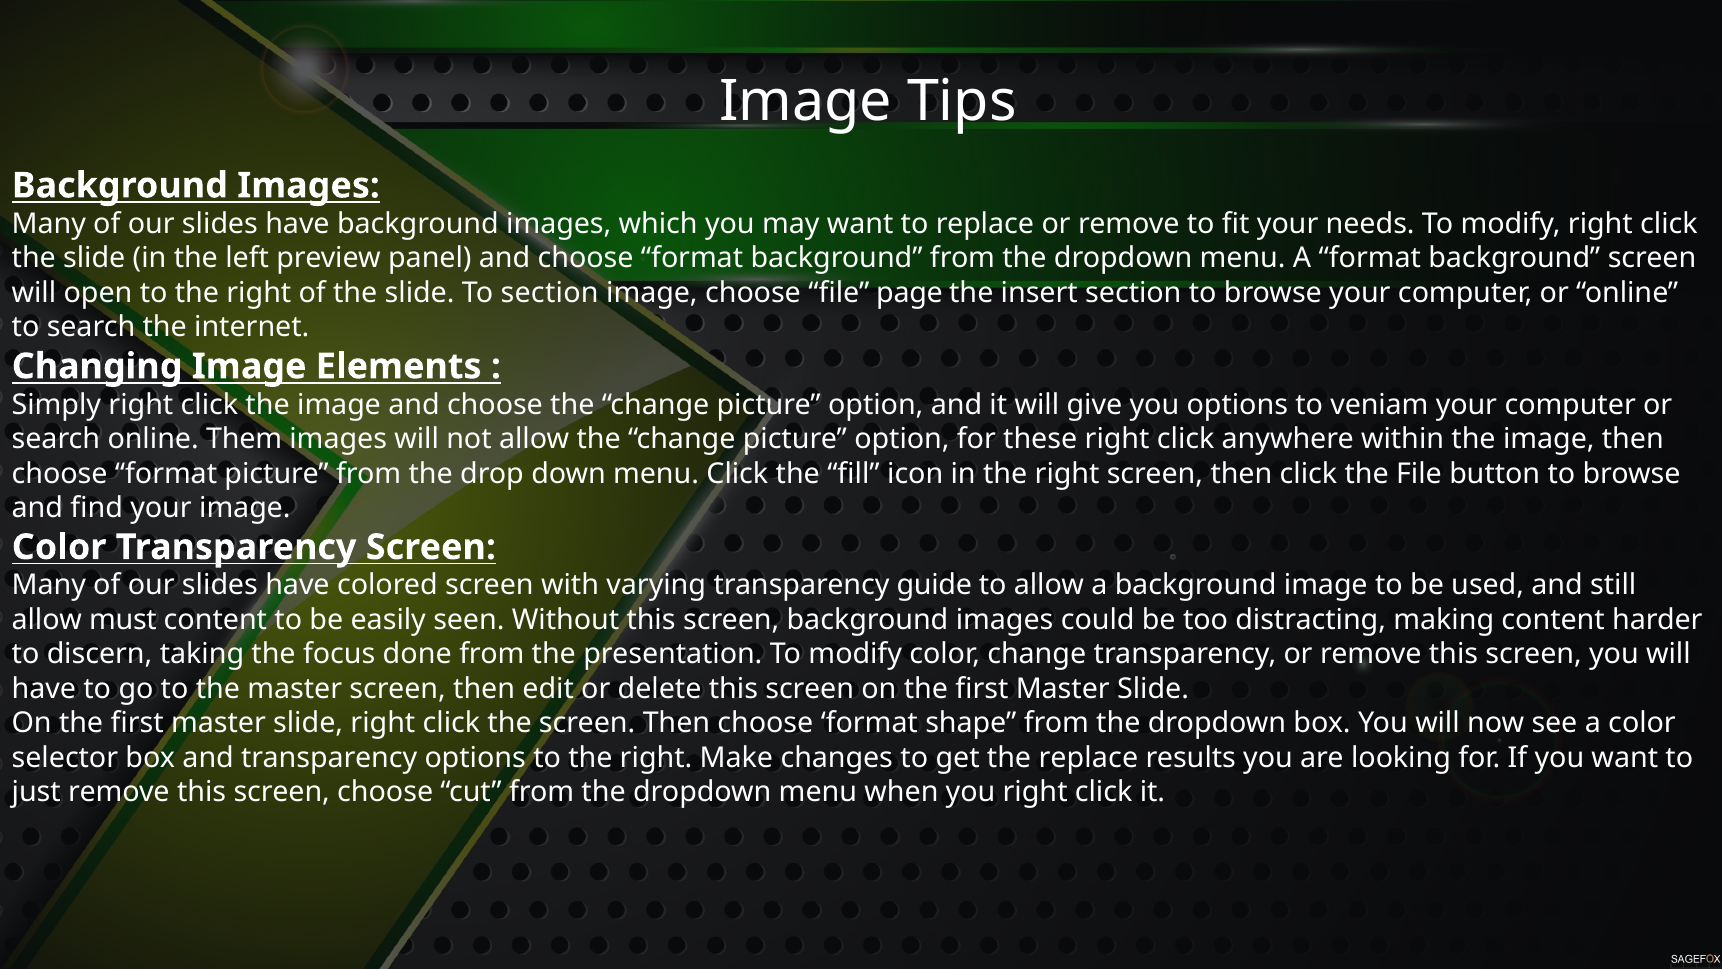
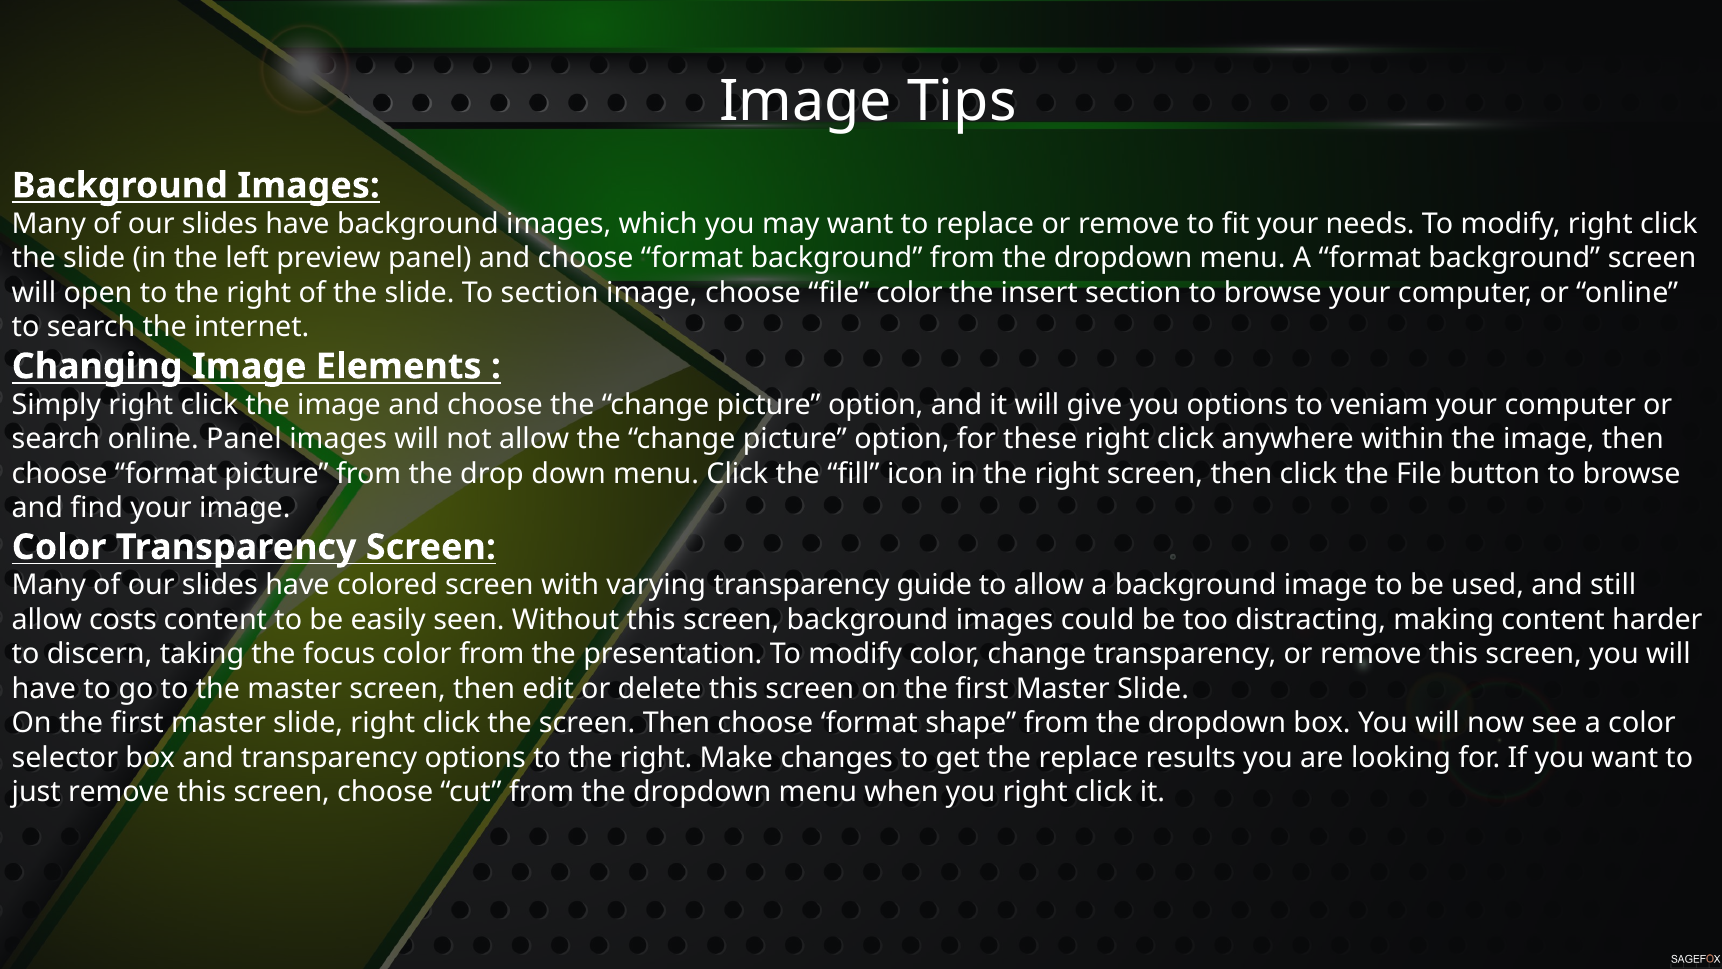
file page: page -> color (909, 293)
online Them: Them -> Panel (244, 439)
must: must -> costs (123, 620)
focus done: done -> color (417, 654)
